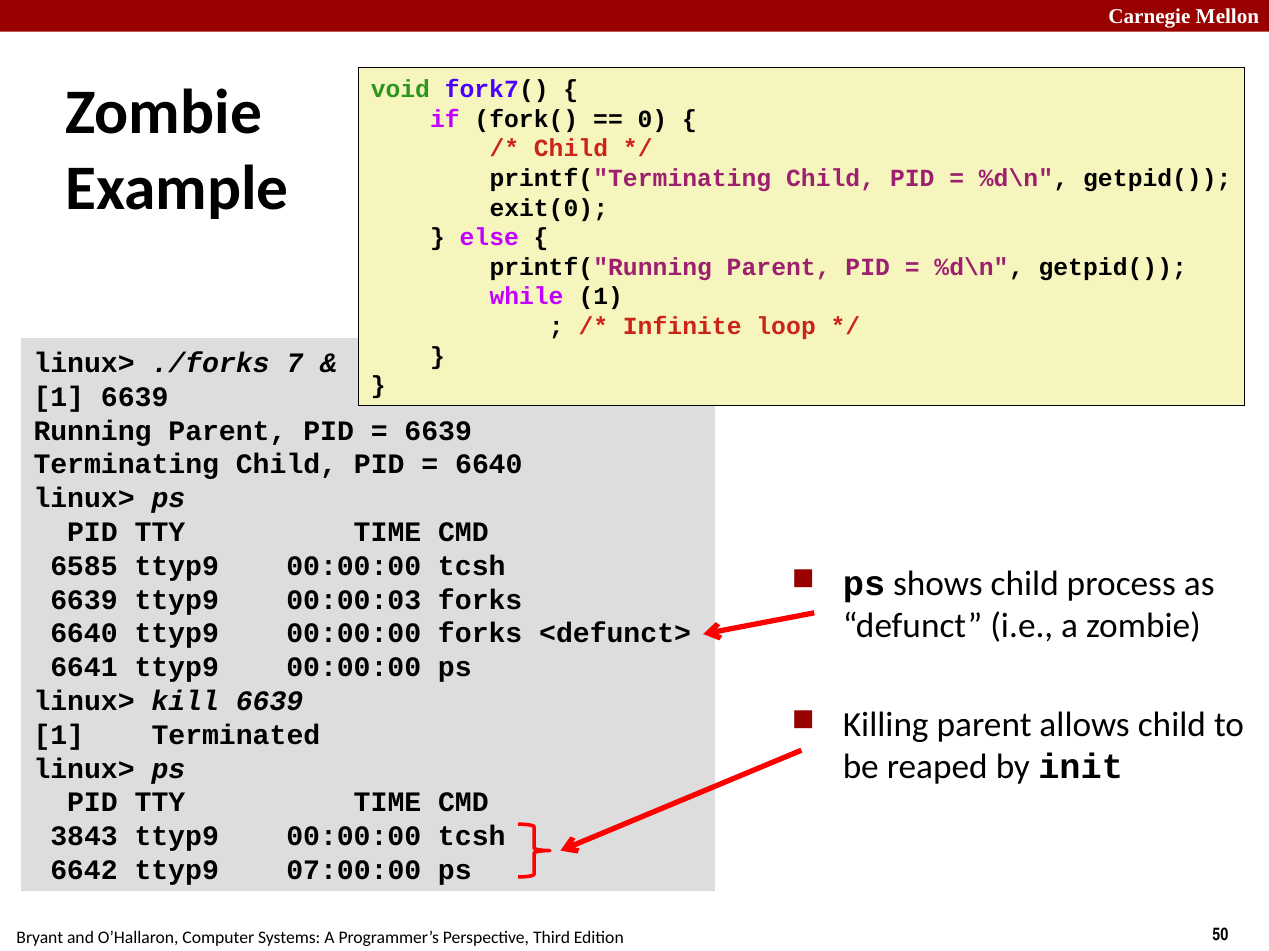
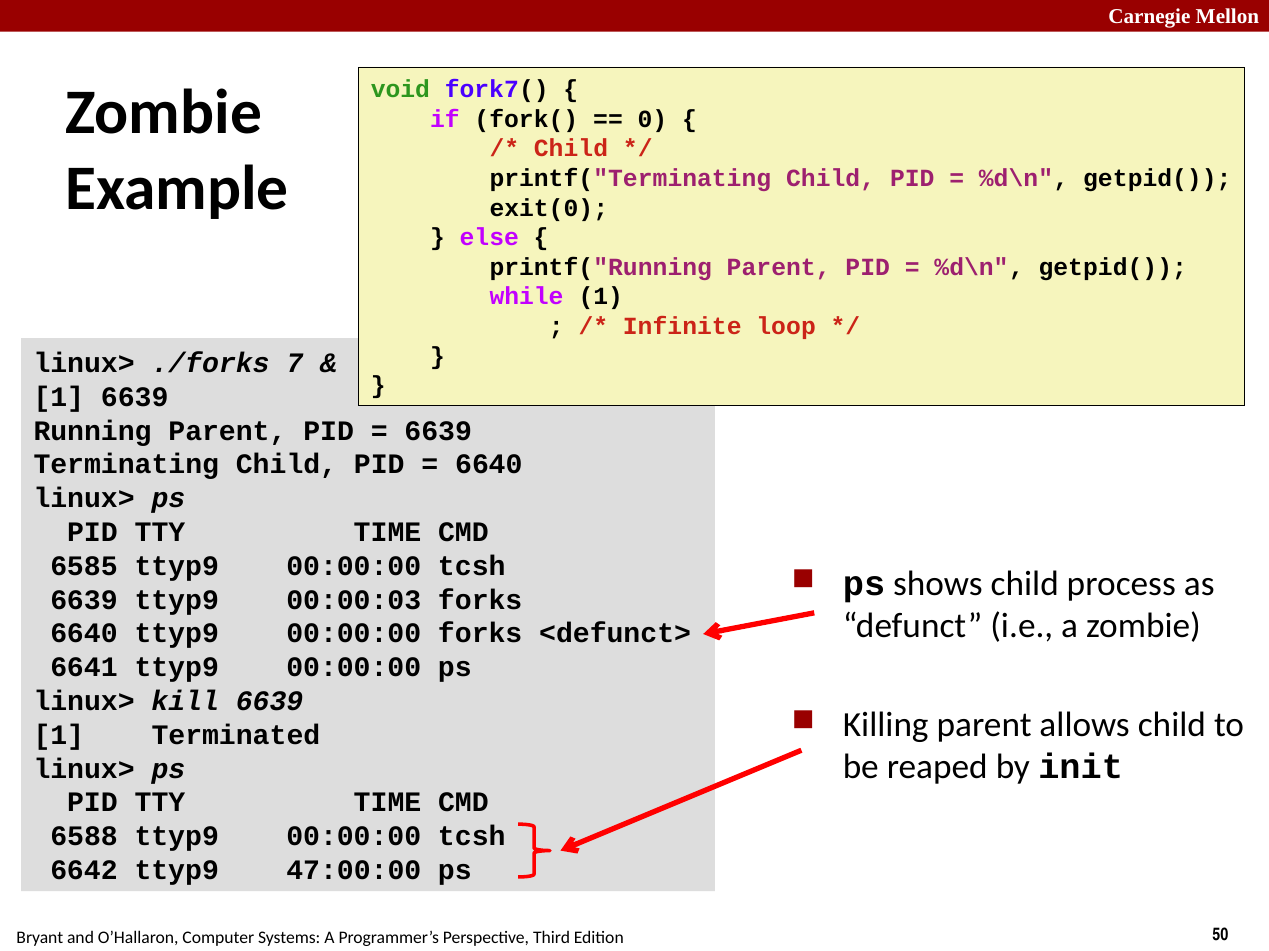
3843: 3843 -> 6588 (84, 837)
07:00:00: 07:00:00 -> 47:00:00 (354, 871)
